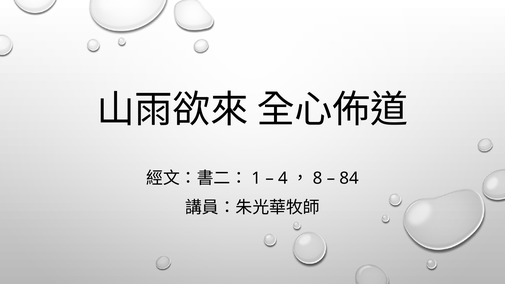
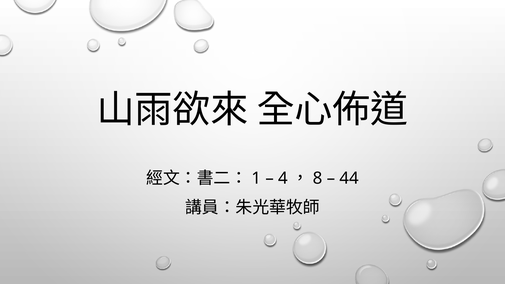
84: 84 -> 44 (349, 178)
